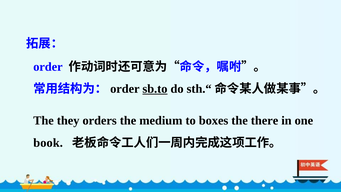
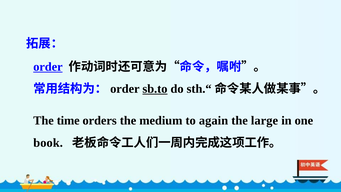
order underline: none -> present (48, 67)
they: they -> time (68, 120)
boxes: boxes -> again (214, 120)
there: there -> large (264, 120)
